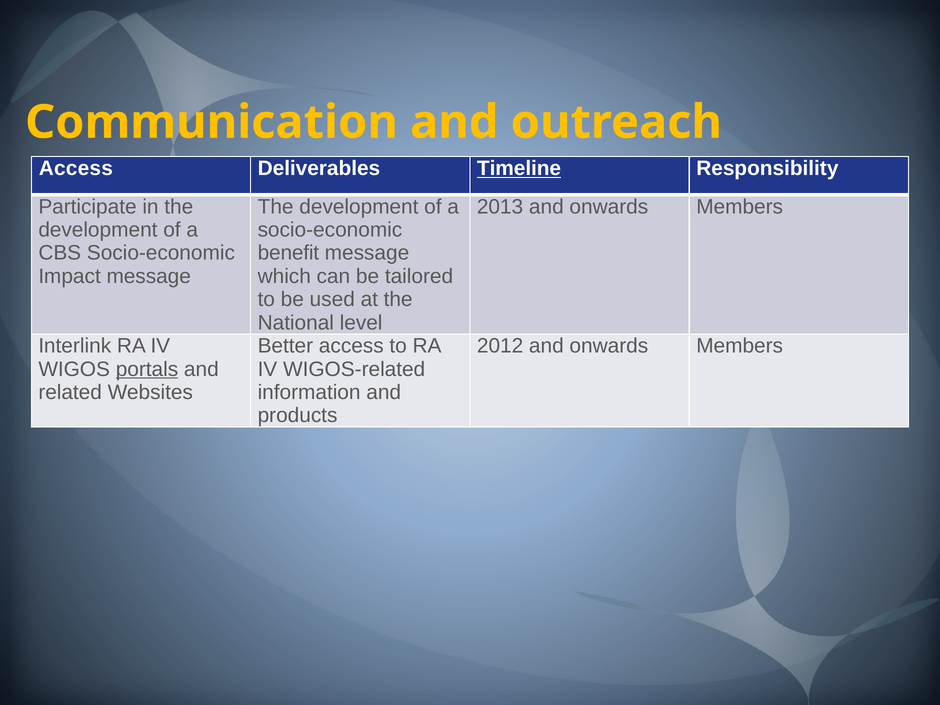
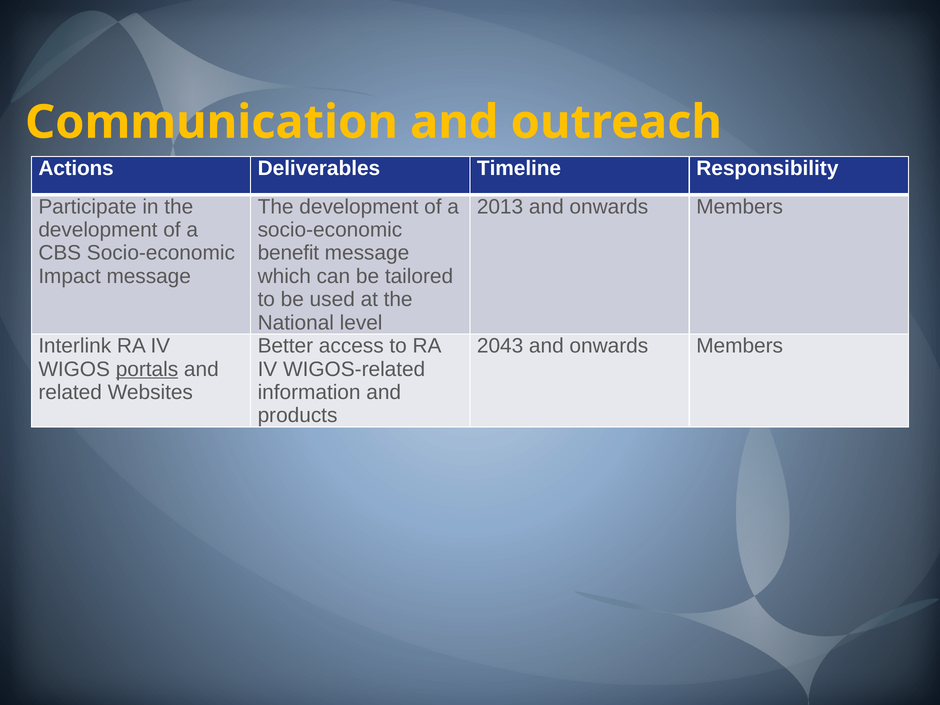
Access: Access -> Actions (76, 169)
Timeline underline: present -> none (519, 169)
2012: 2012 -> 2043 (500, 346)
